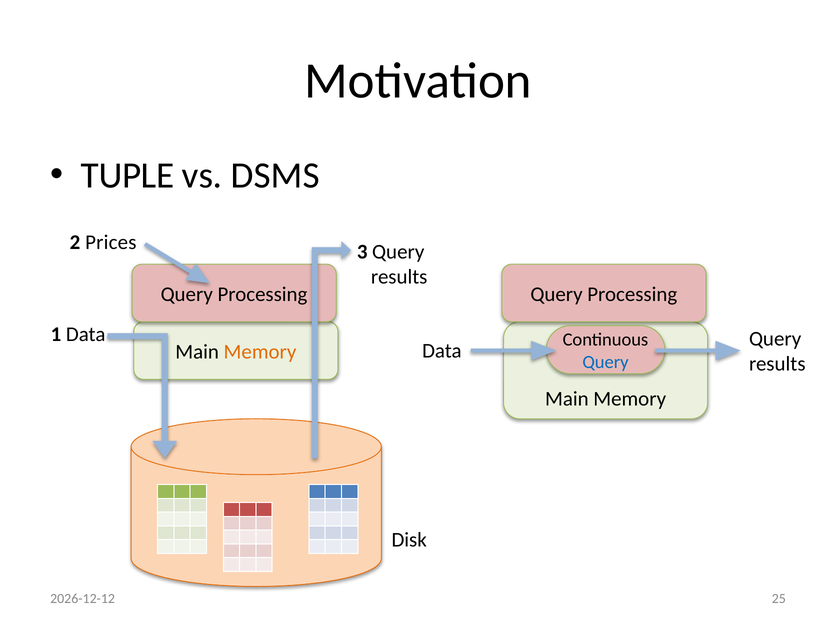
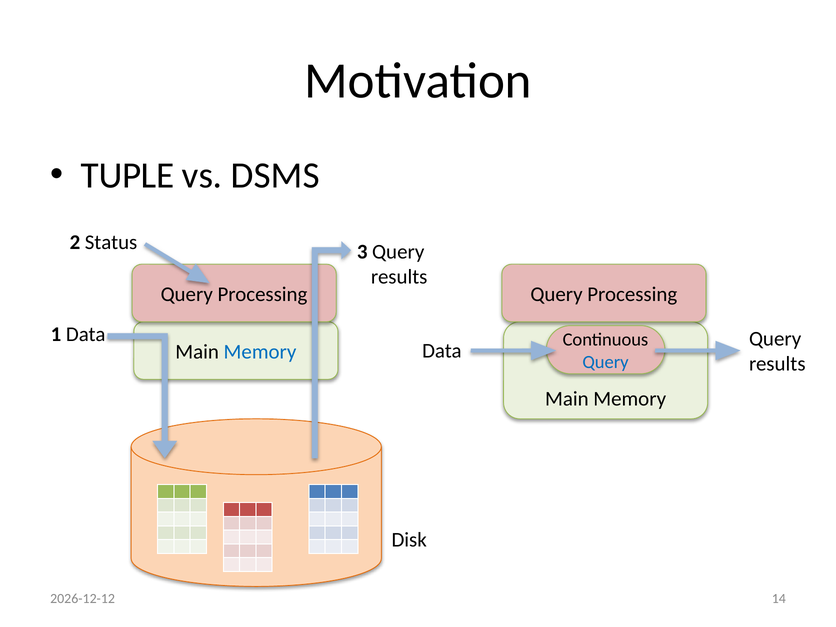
Prices: Prices -> Status (111, 242)
Memory colour: orange -> blue (260, 352)
25: 25 -> 14 (779, 599)
